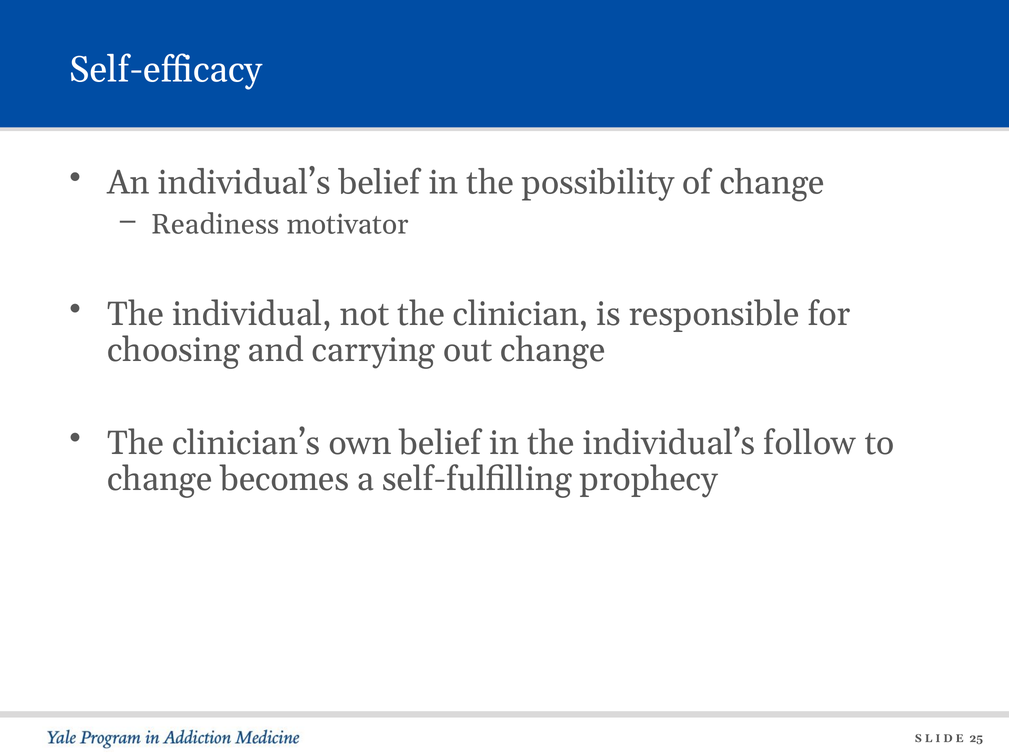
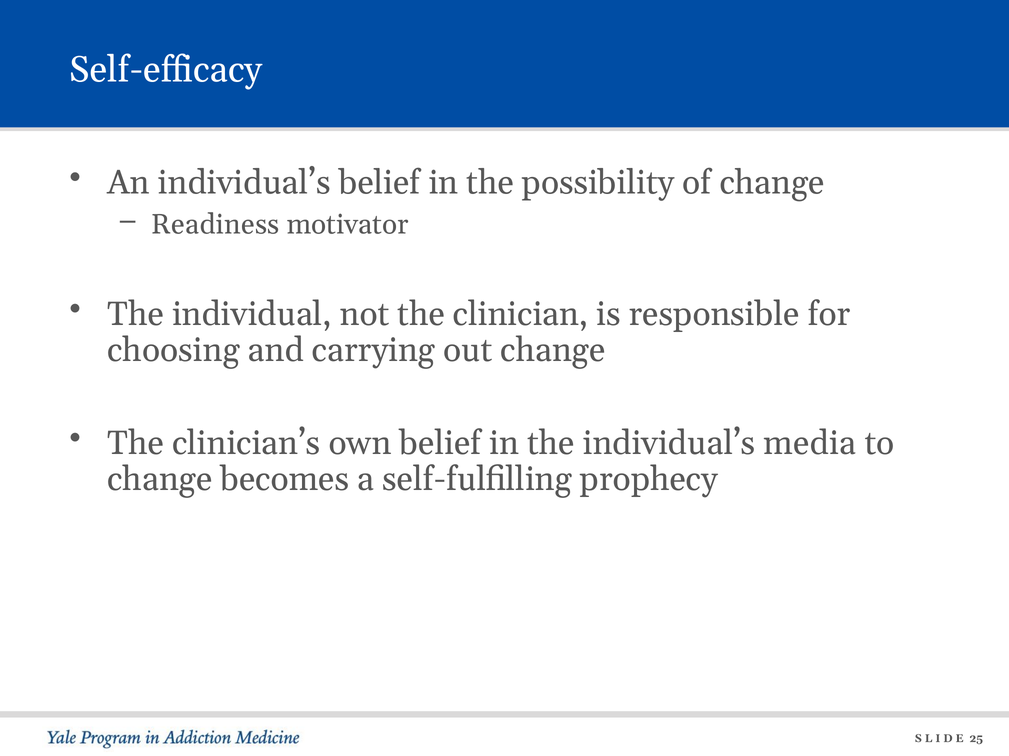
follow: follow -> media (810, 443)
